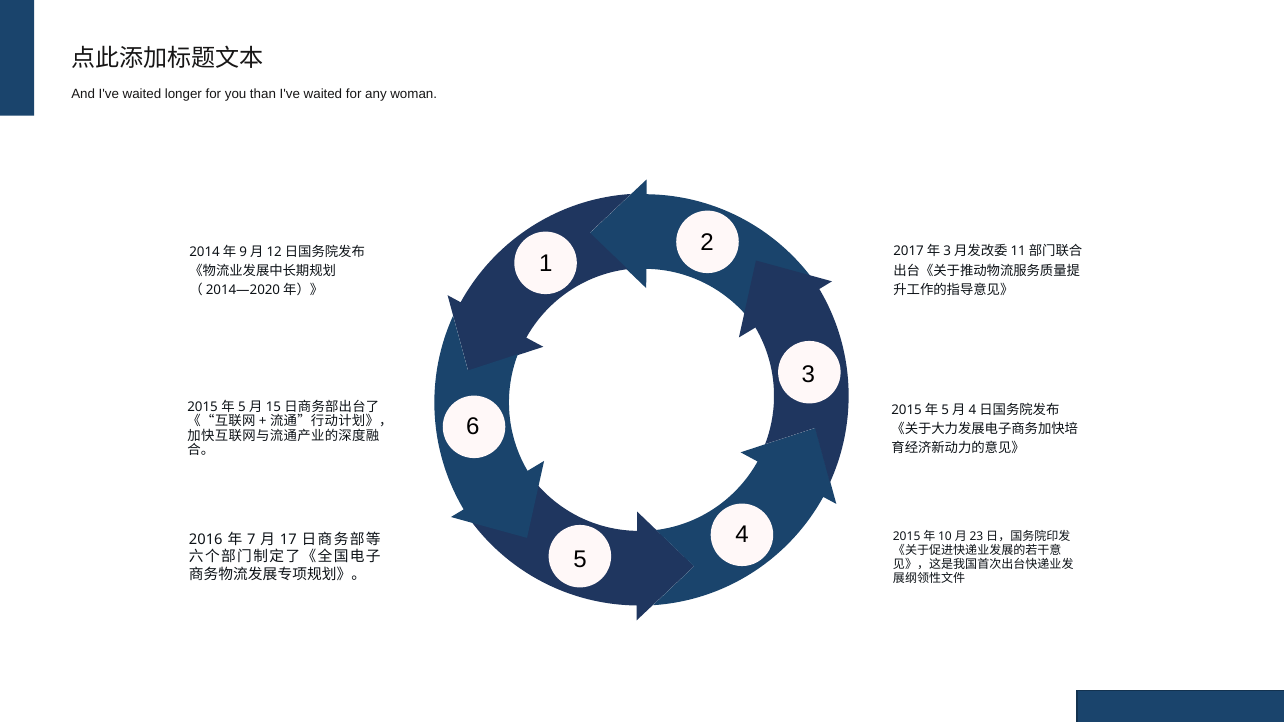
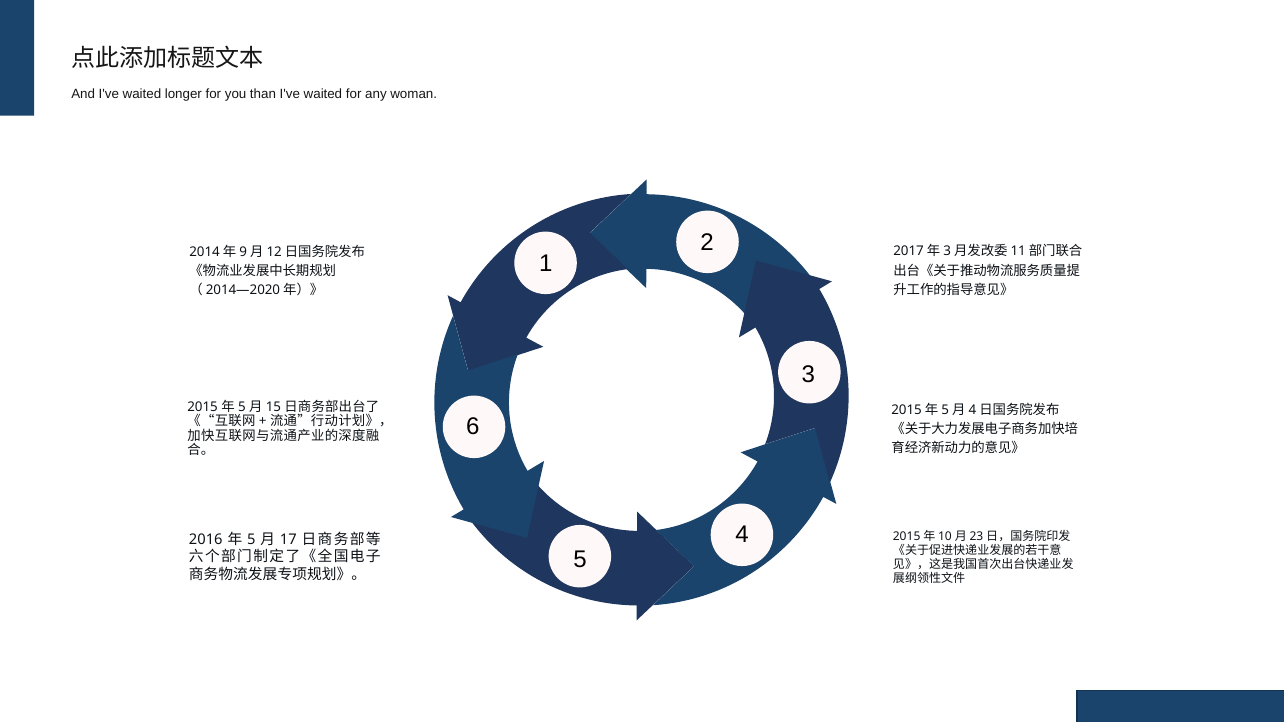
7: 7 -> 5 (251, 540)
